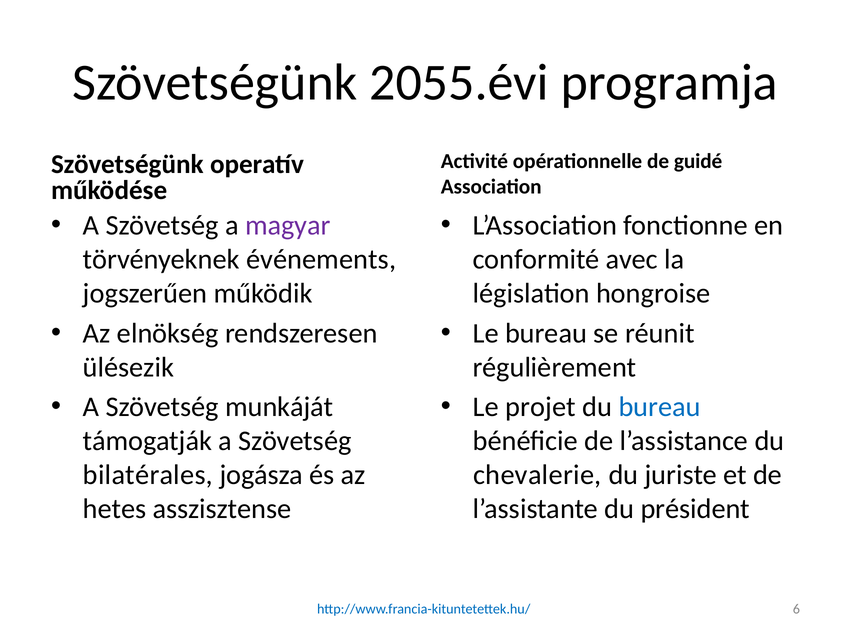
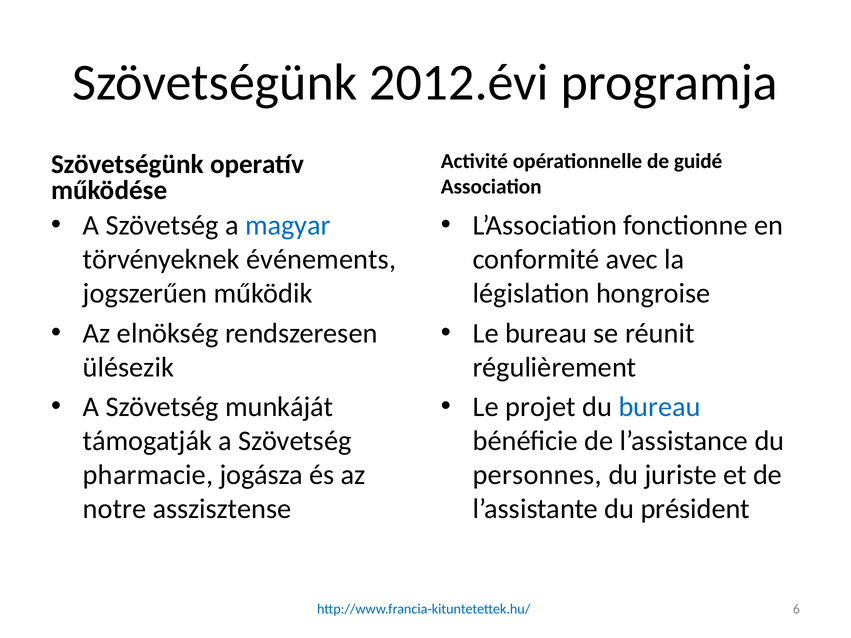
2055.évi: 2055.évi -> 2012.évi (459, 82)
magyar colour: purple -> blue (288, 226)
bilatérales: bilatérales -> pharmacie (148, 475)
chevalerie: chevalerie -> personnes (537, 475)
hetes: hetes -> notre (115, 509)
